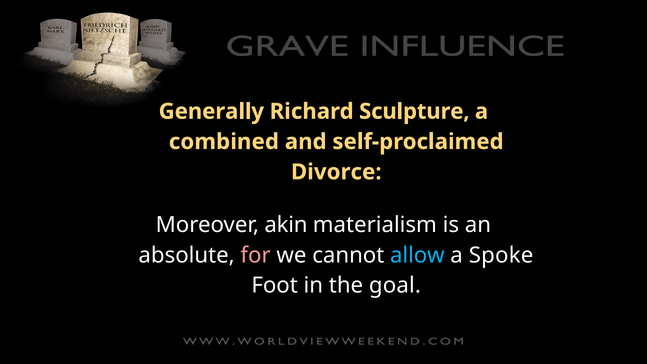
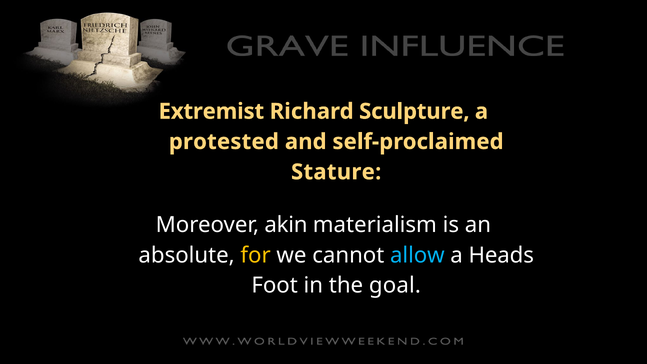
Generally: Generally -> Extremist (211, 111)
combined: combined -> protested (224, 142)
Divorce: Divorce -> Stature (336, 172)
for colour: pink -> yellow (256, 255)
Spoke: Spoke -> Heads (501, 255)
